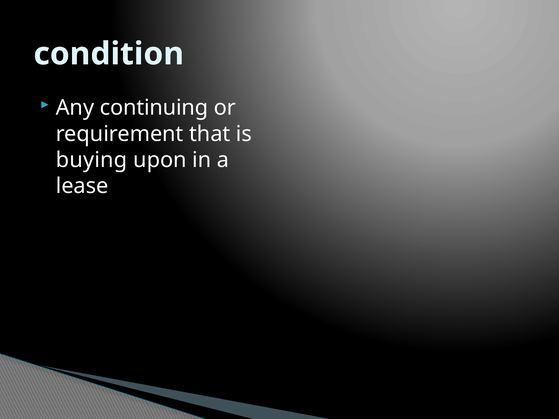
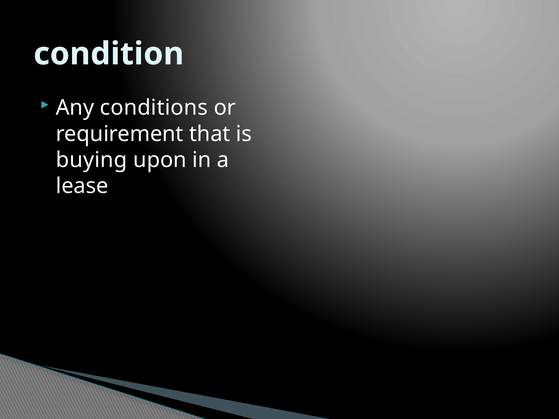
continuing: continuing -> conditions (154, 108)
